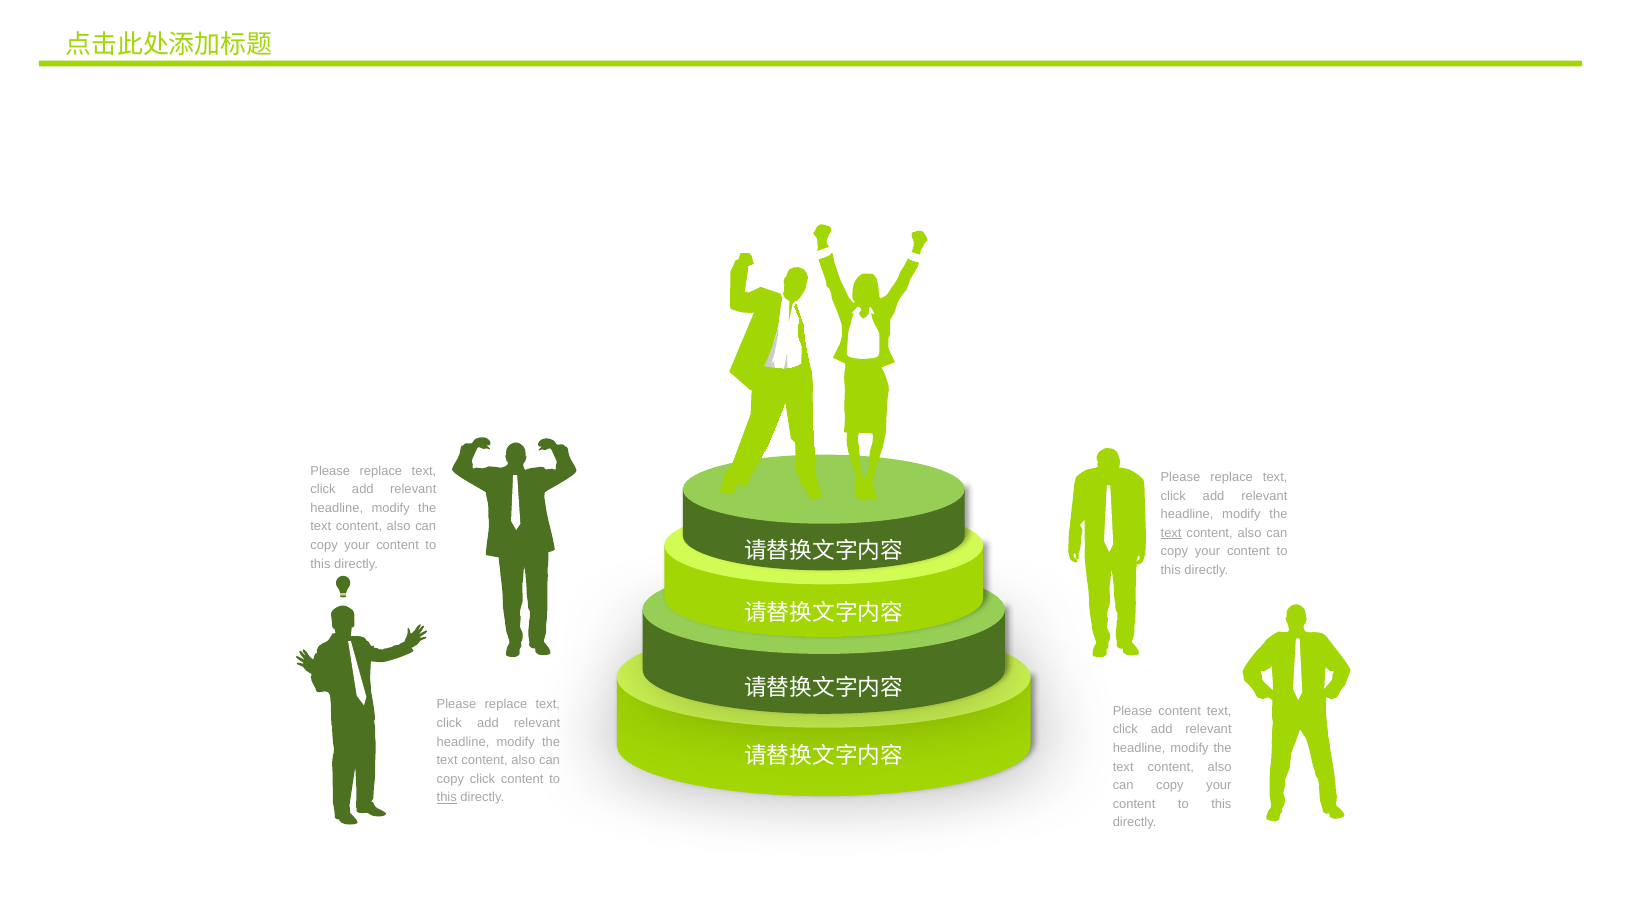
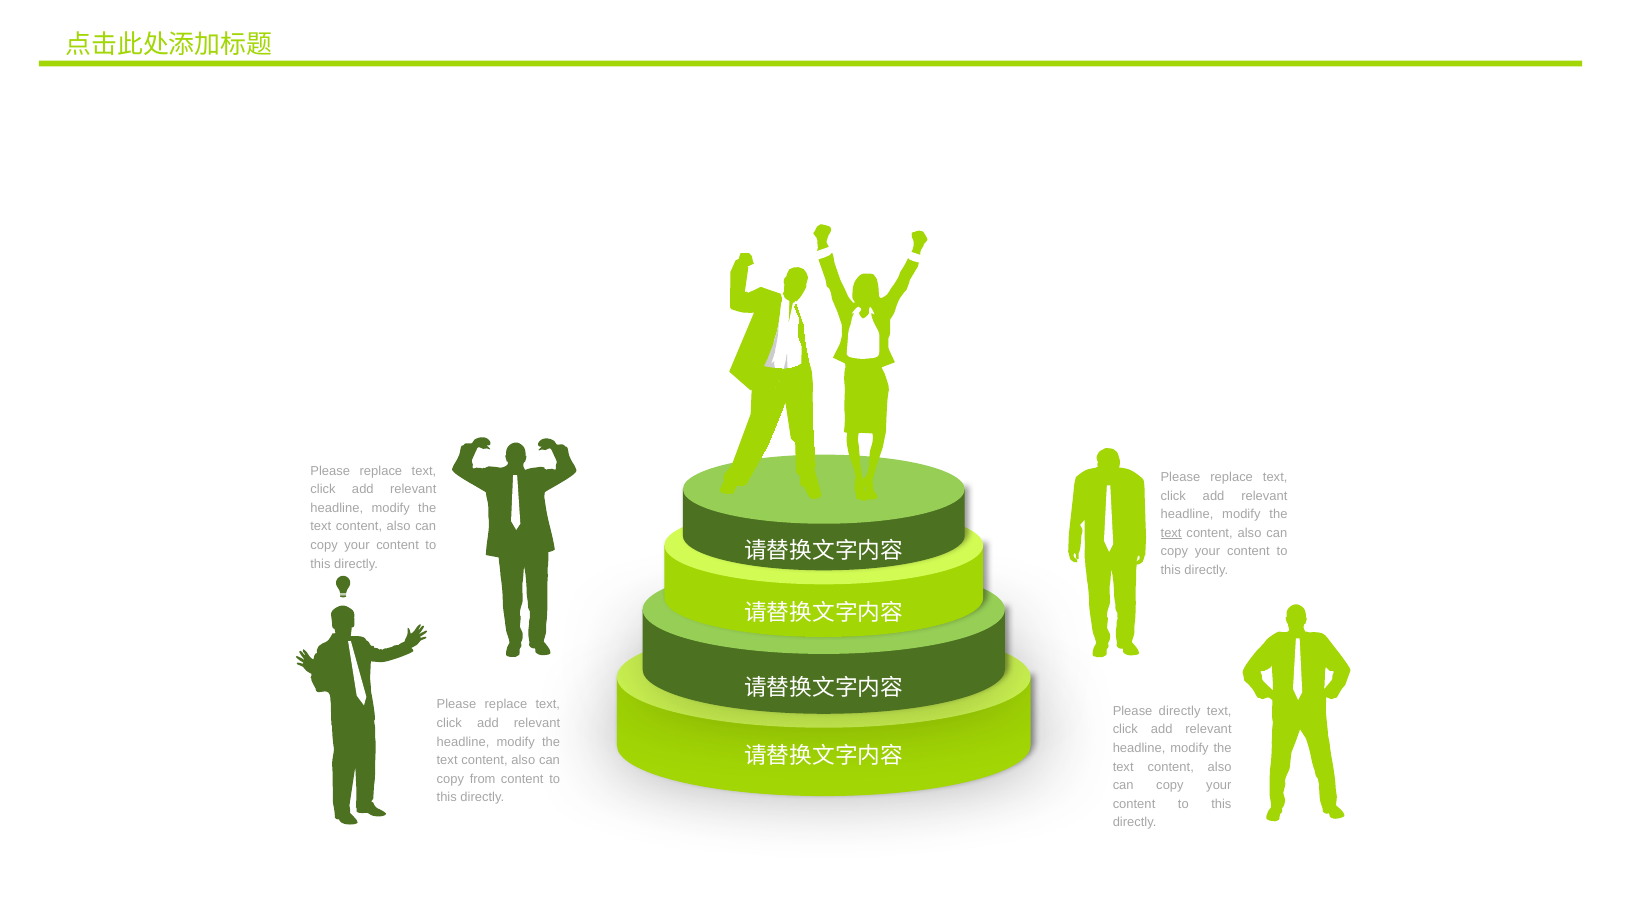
Please content: content -> directly (1180, 711)
copy click: click -> from (483, 779)
this underline: present -> none (447, 797)
